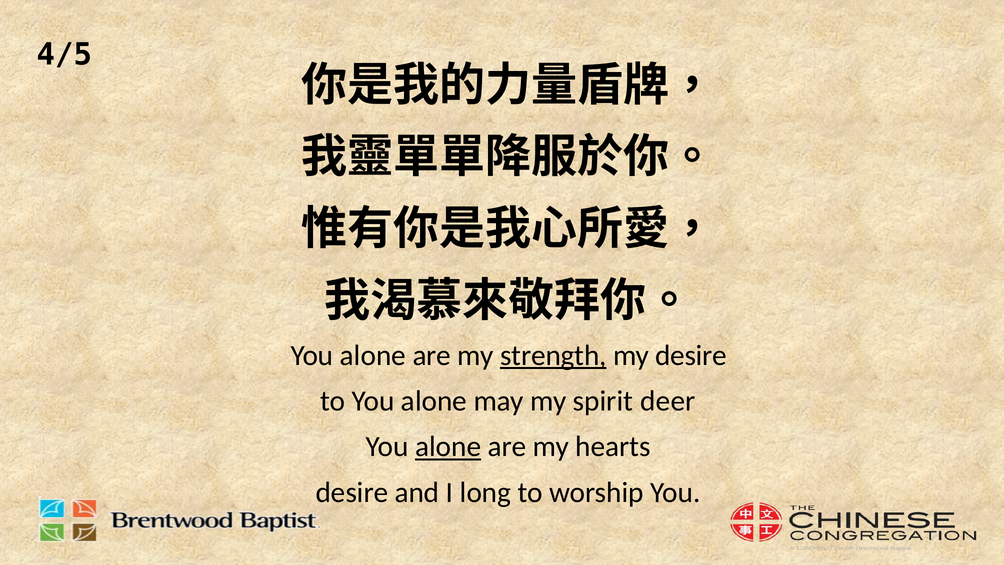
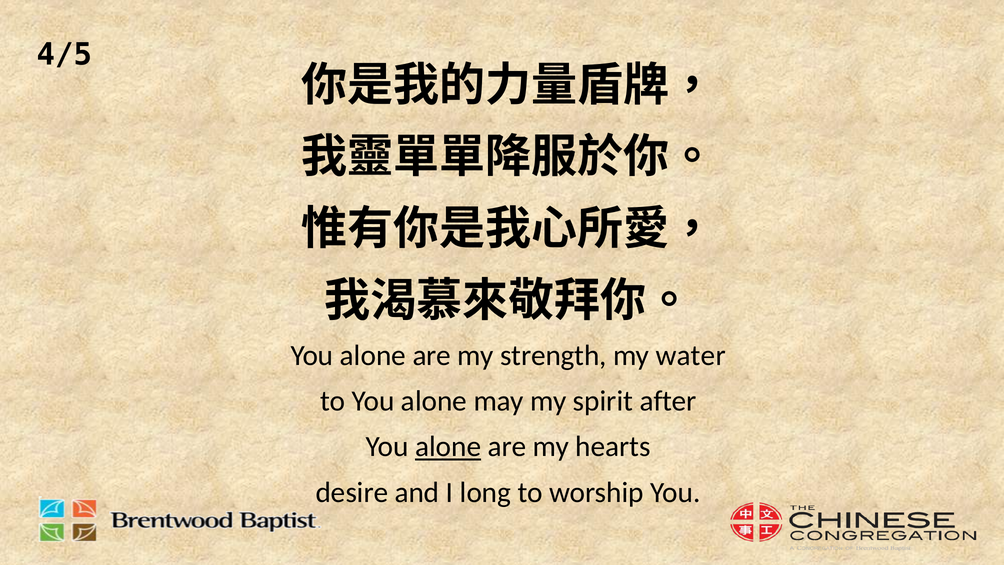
strength underline: present -> none (553, 355)
my desire: desire -> water (691, 355)
deer: deer -> after (668, 401)
